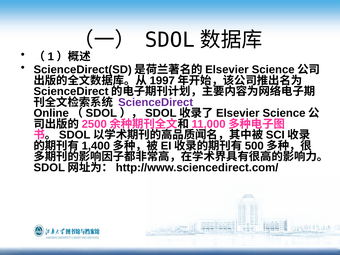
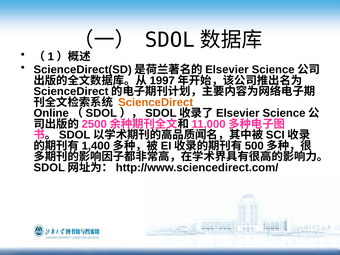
ScienceDirect colour: purple -> orange (156, 102)
